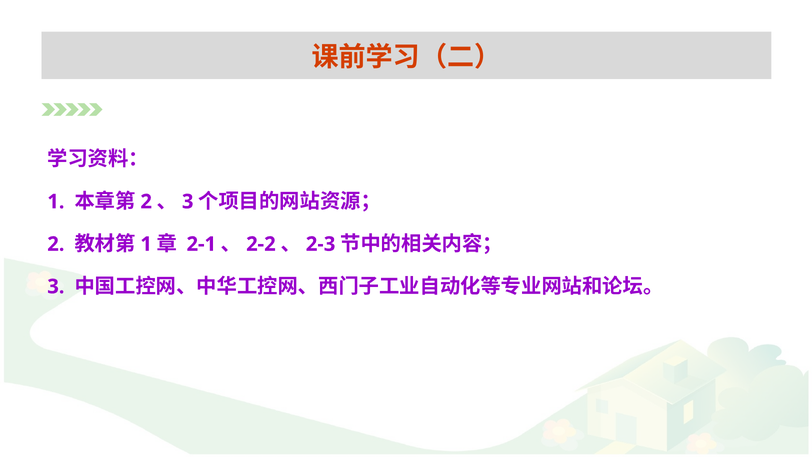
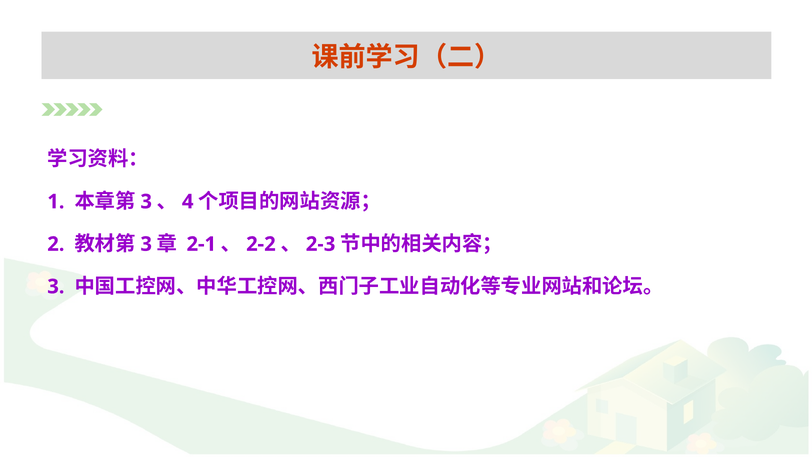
2: 2 -> 3 (146, 202)
3: 3 -> 4 (188, 202)
1: 1 -> 3 (146, 244)
